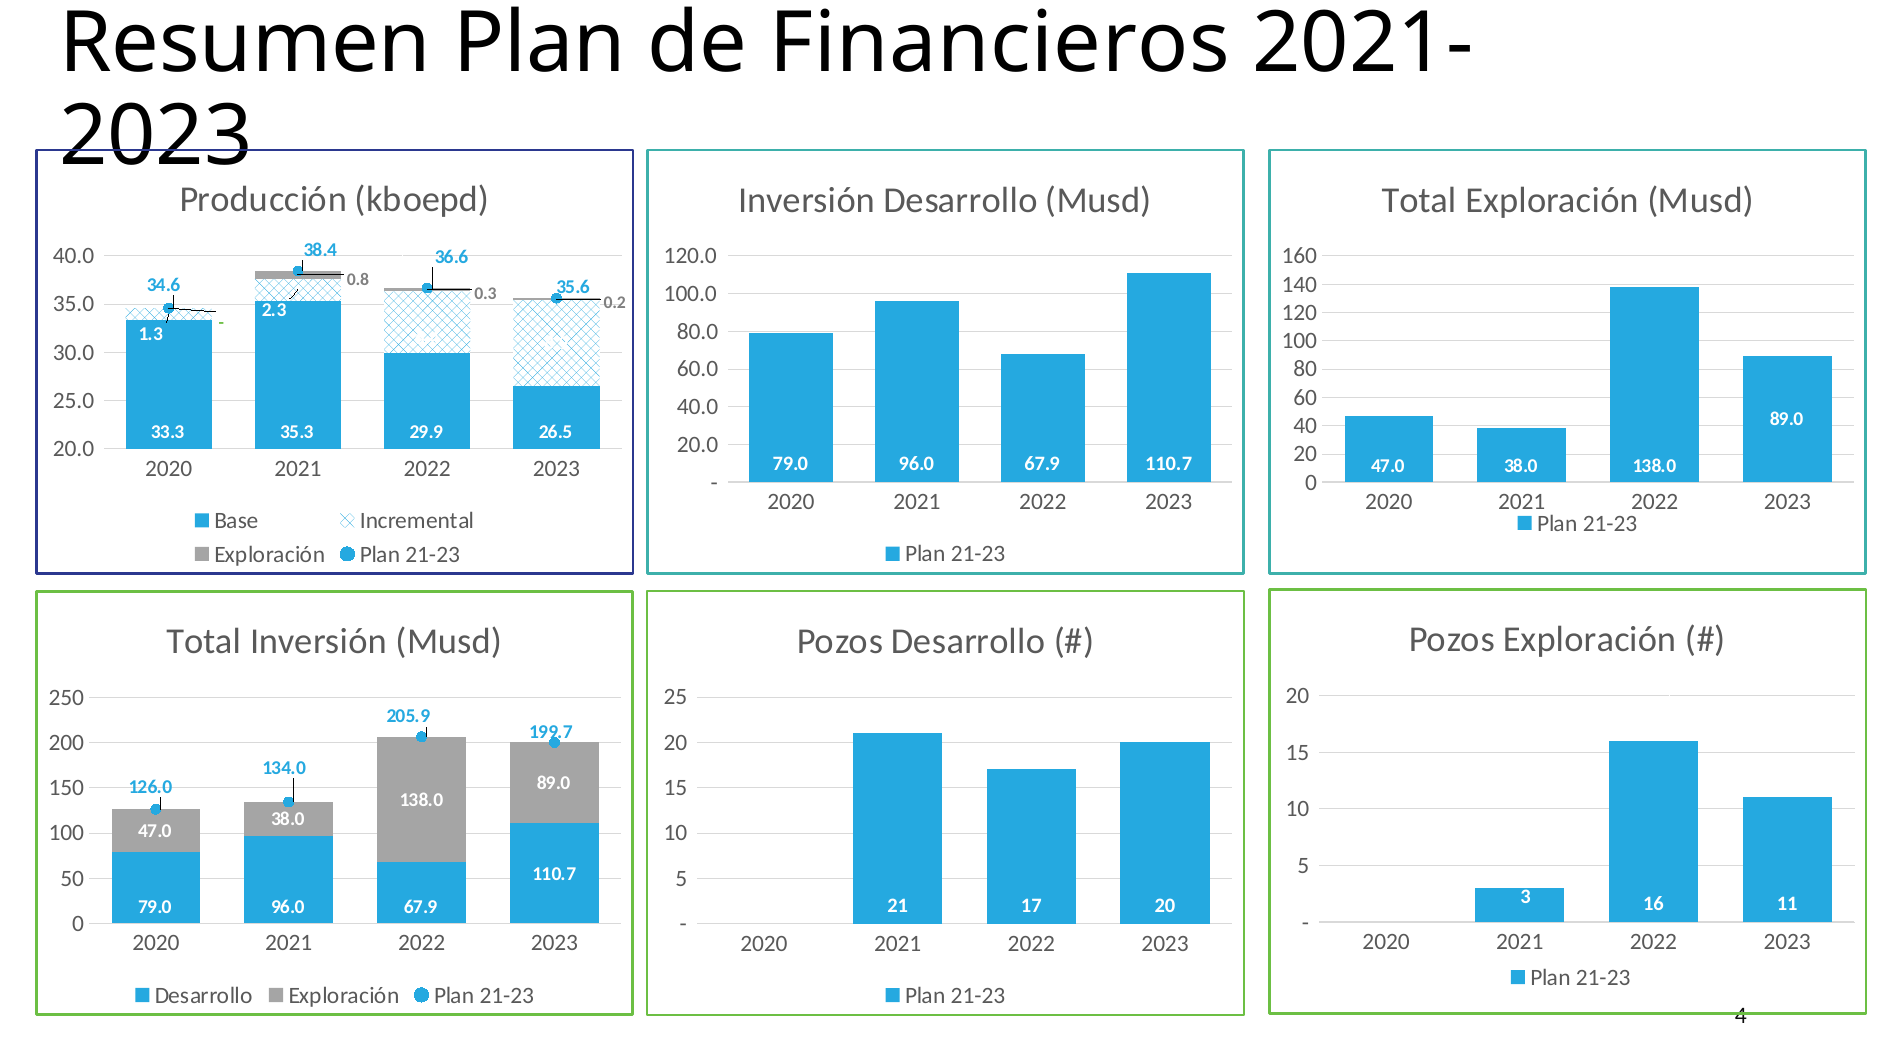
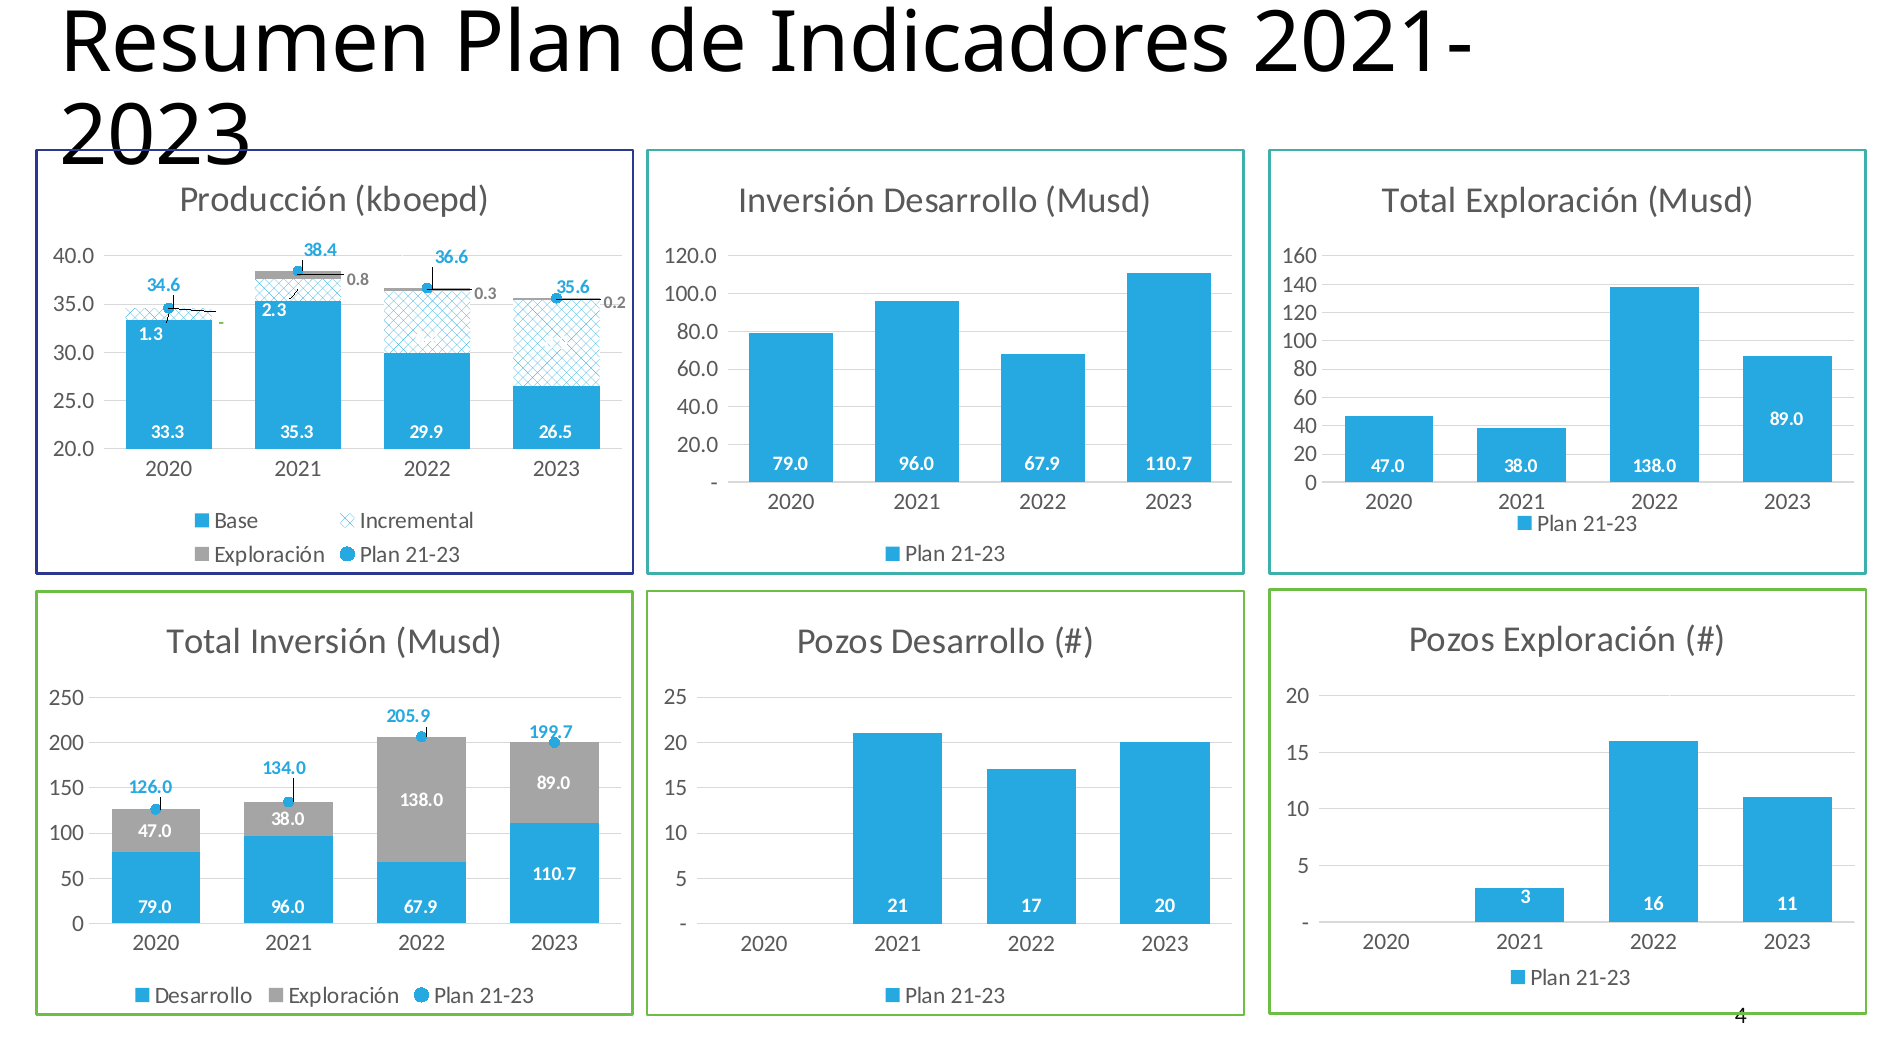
Financieros: Financieros -> Indicadores (1000, 43)
